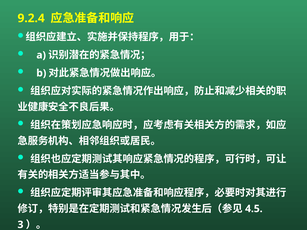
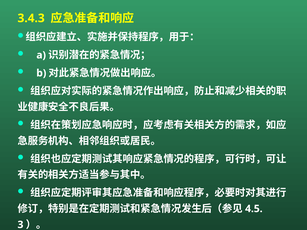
9.2.4: 9.2.4 -> 3.4.3 (31, 18)
